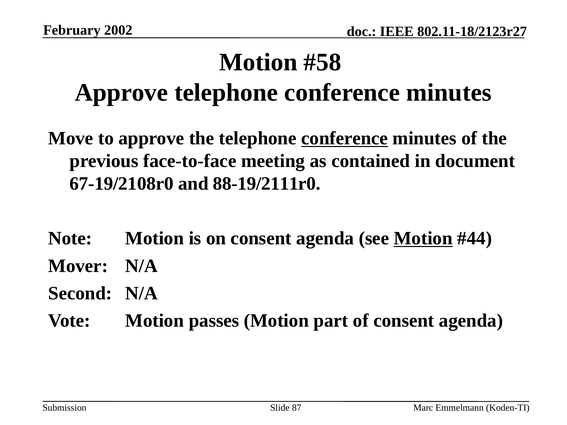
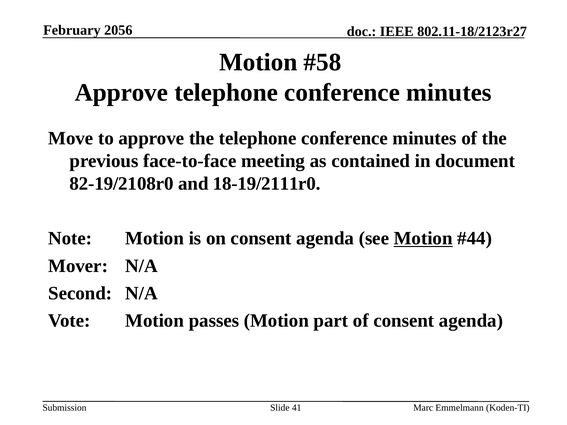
2002: 2002 -> 2056 (118, 30)
conference underline: present -> none (345, 138)
67-19/2108r0: 67-19/2108r0 -> 82-19/2108r0 (121, 184)
88-19/2111r0: 88-19/2111r0 -> 18-19/2111r0 (267, 184)
87: 87 -> 41 (297, 408)
